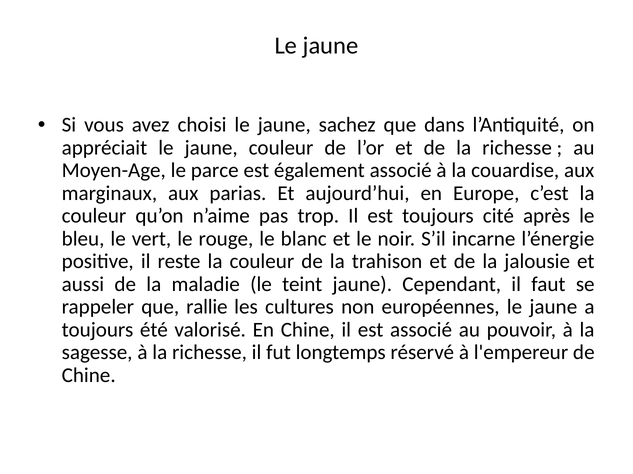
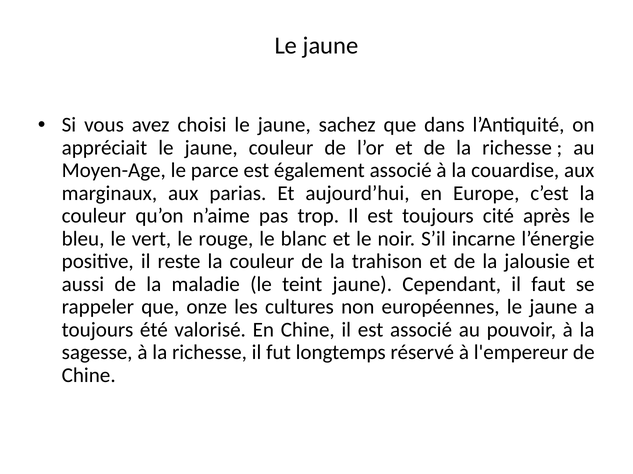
rallie: rallie -> onze (207, 307)
